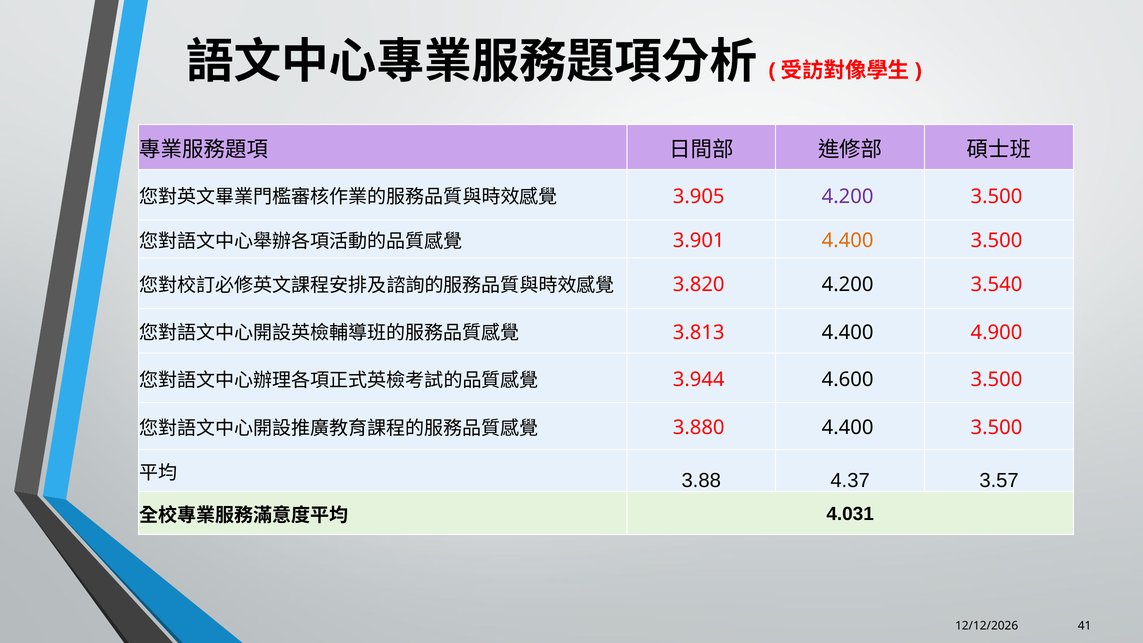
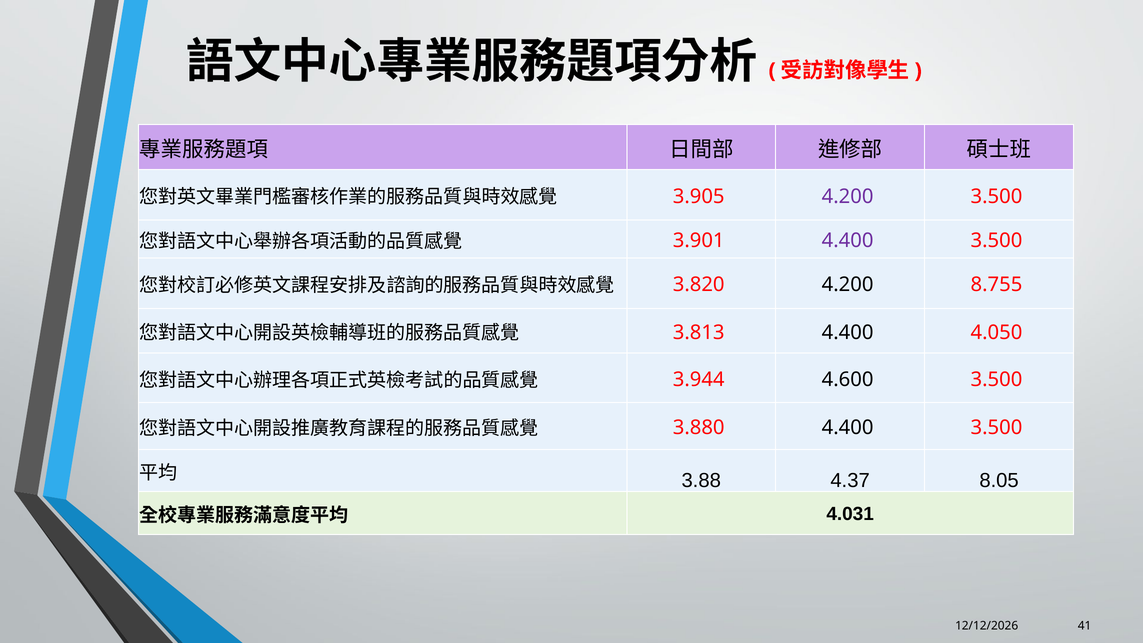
4.400 colour: orange -> purple (848, 241)
3.540: 3.540 -> 8.755 (996, 285)
4.900: 4.900 -> 4.050 (996, 332)
3.57: 3.57 -> 8.05 (999, 481)
